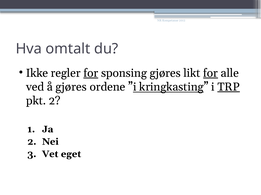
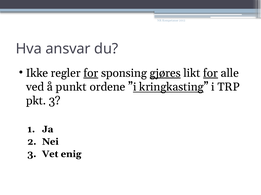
omtalt: omtalt -> ansvar (68, 49)
gjøres underline: none -> present (165, 73)
å gjøres: gjøres -> punkt (71, 87)
TRP underline: present -> none (229, 87)
pkt 2: 2 -> 3 (55, 101)
eget: eget -> enig (71, 155)
